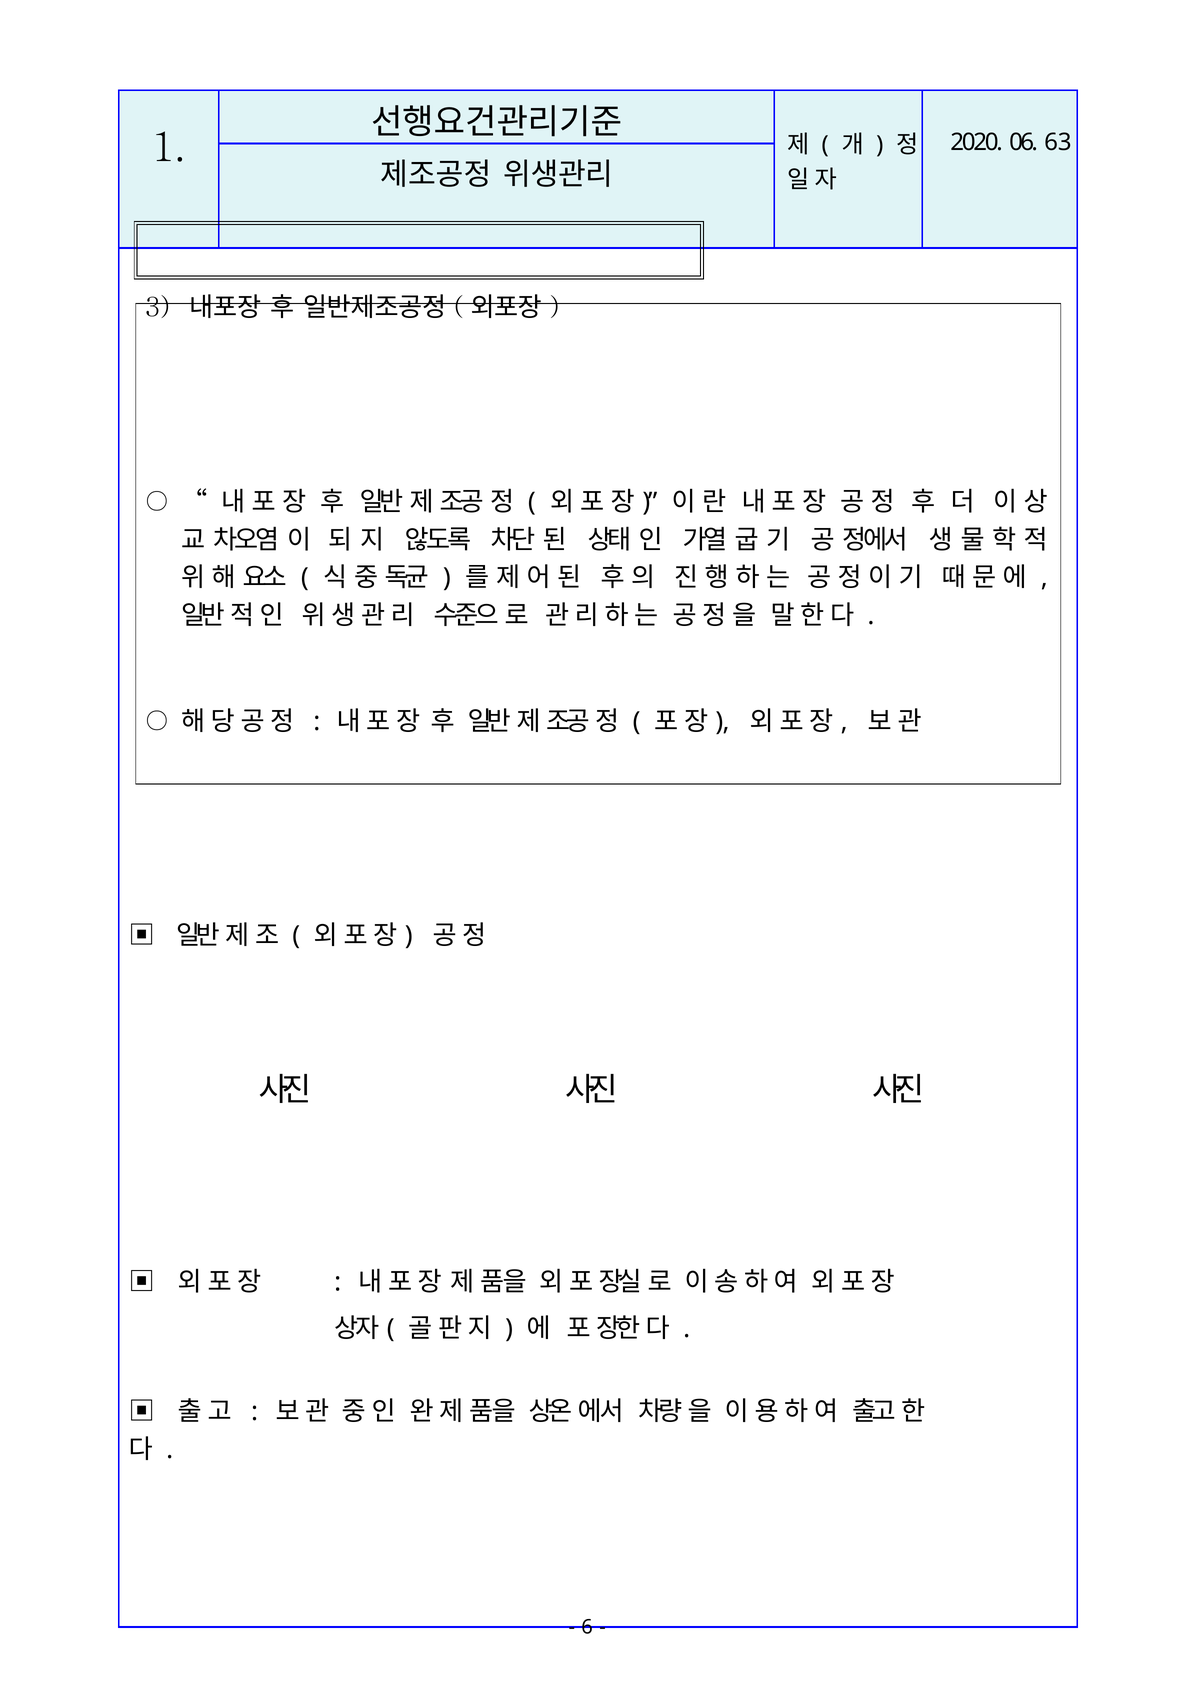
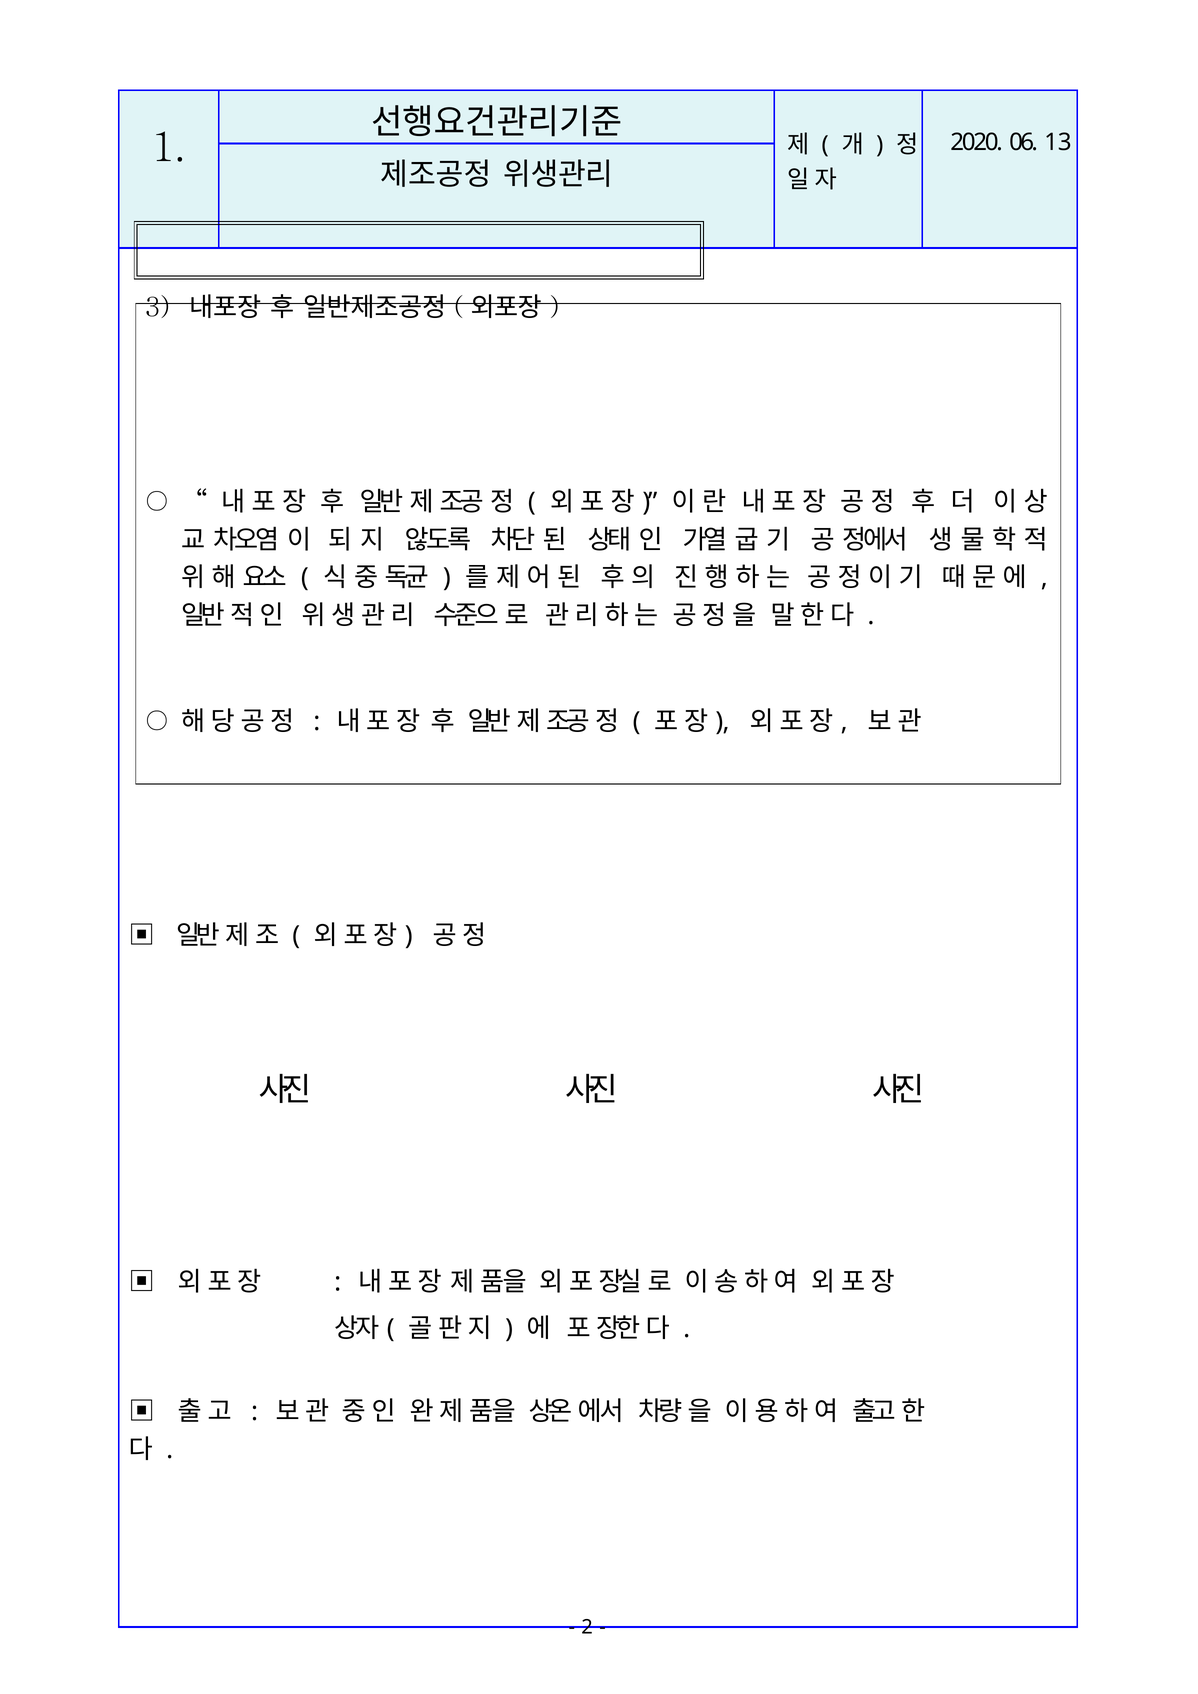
63: 63 -> 13 (1058, 142)
6: 6 -> 2 (587, 1627)
